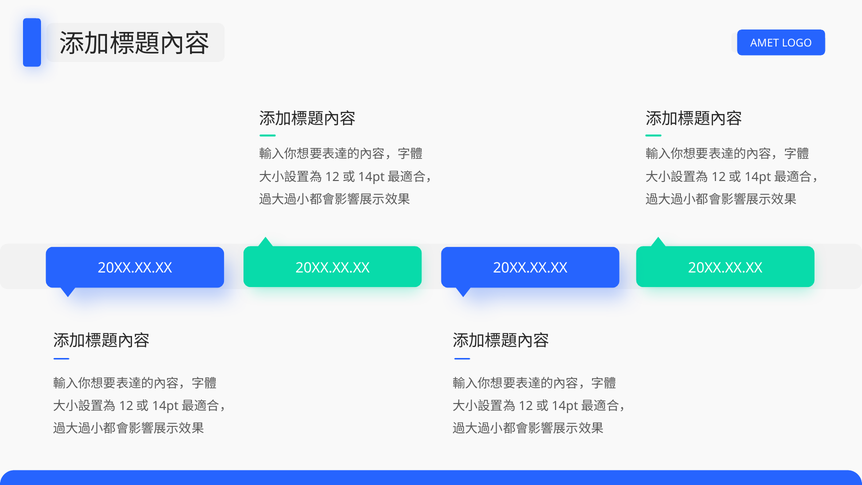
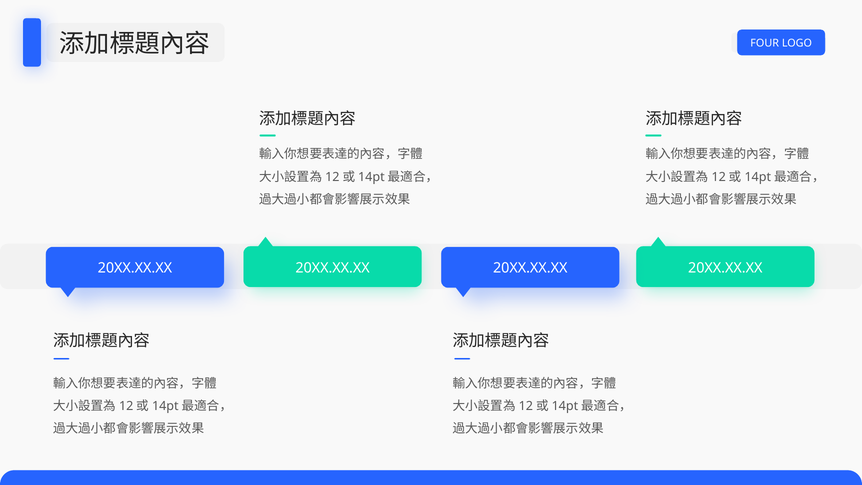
AMET: AMET -> FOUR (765, 43)
